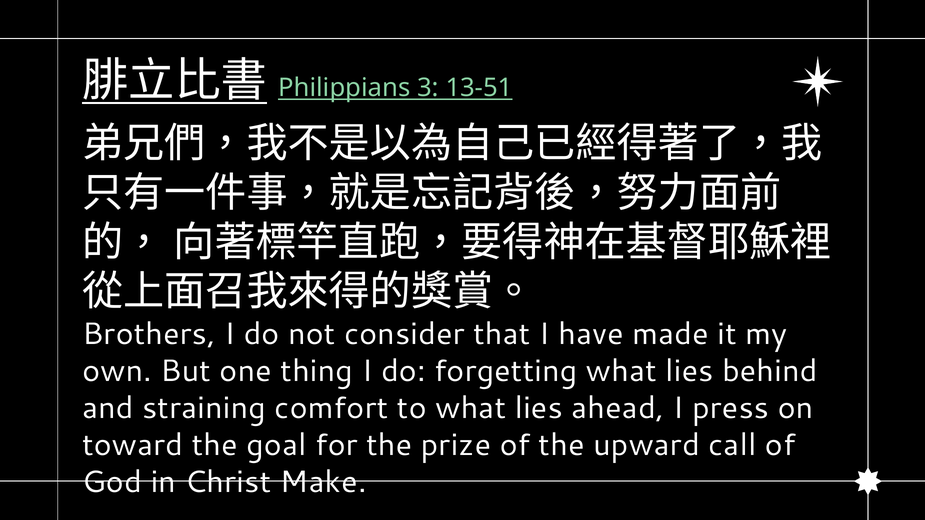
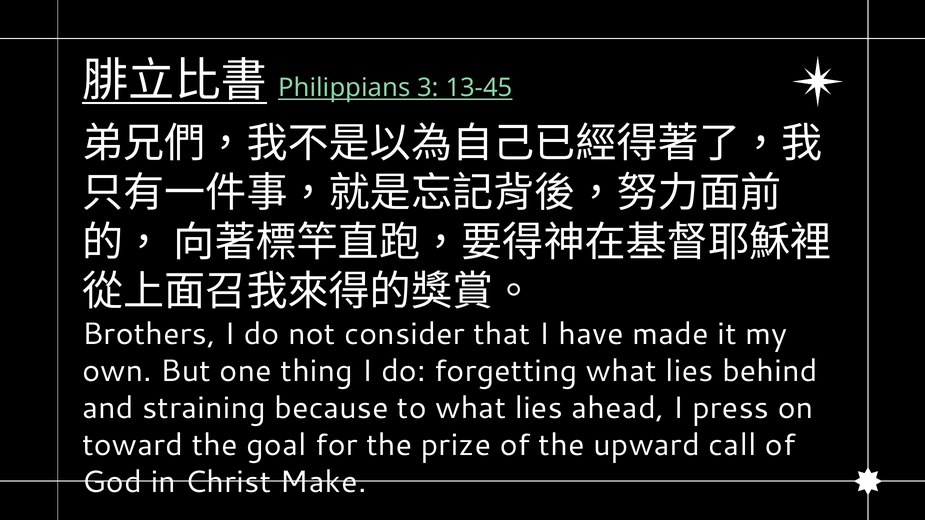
13-51: 13-51 -> 13-45 (479, 88)
comfort: comfort -> because (332, 409)
